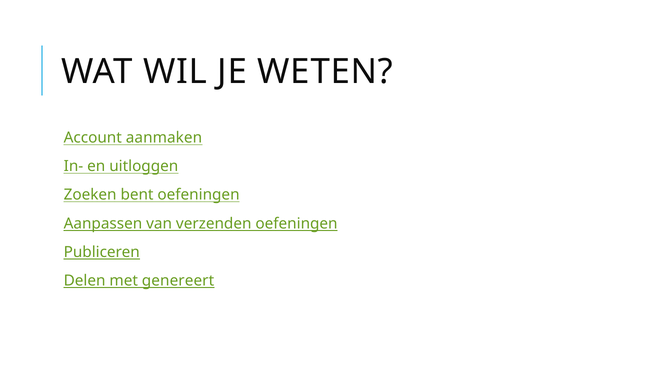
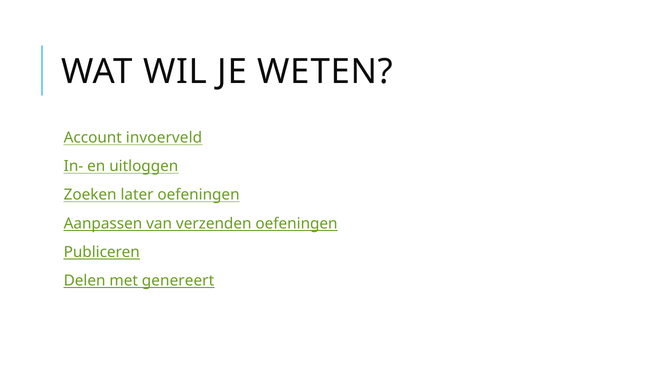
aanmaken: aanmaken -> invoerveld (164, 138)
bent: bent -> later (137, 195)
